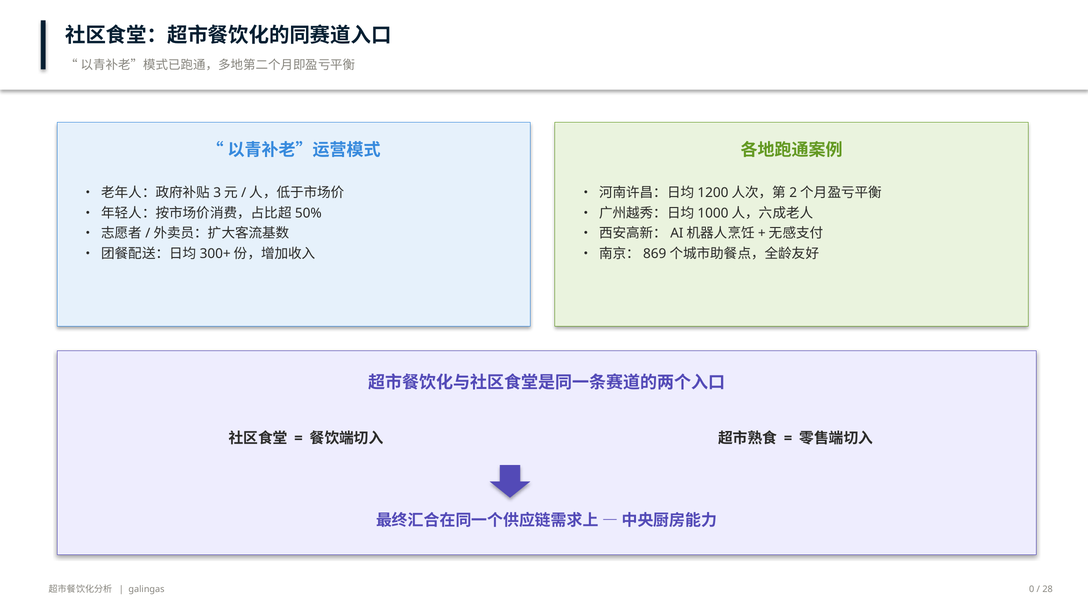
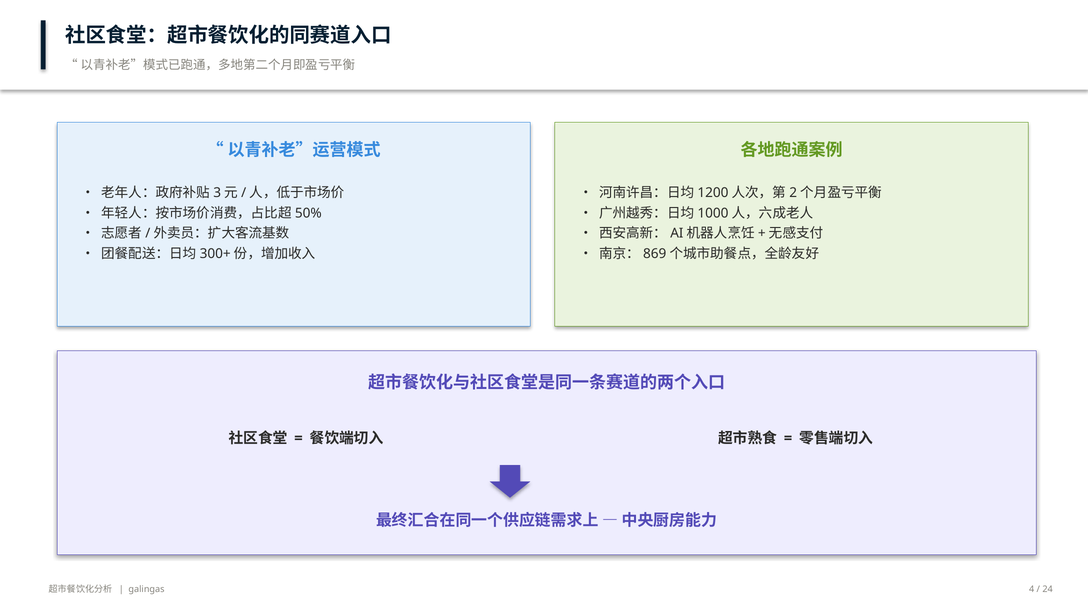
0: 0 -> 4 (1032, 589)
28: 28 -> 24 (1048, 589)
